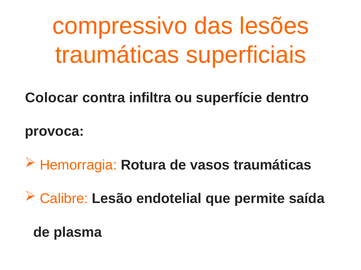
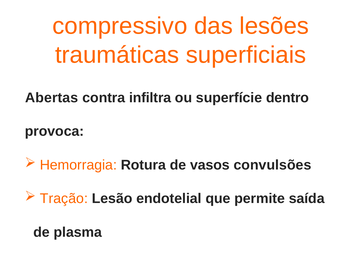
Colocar: Colocar -> Abertas (52, 98)
vasos traumáticas: traumáticas -> convulsões (272, 165)
Calibre: Calibre -> Tração (64, 199)
